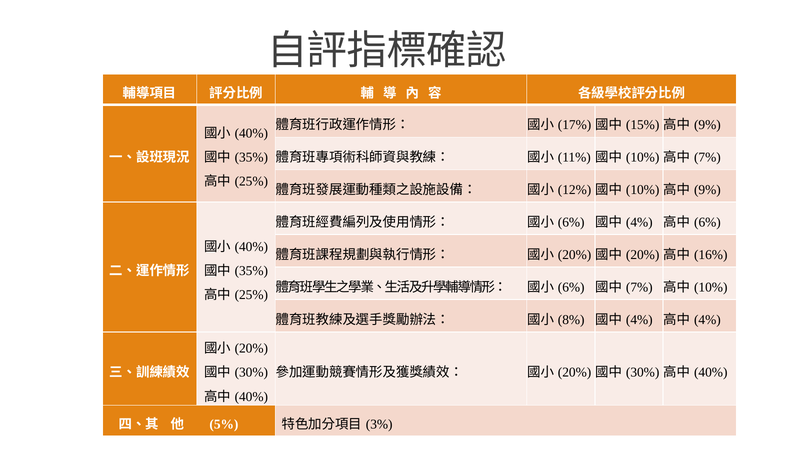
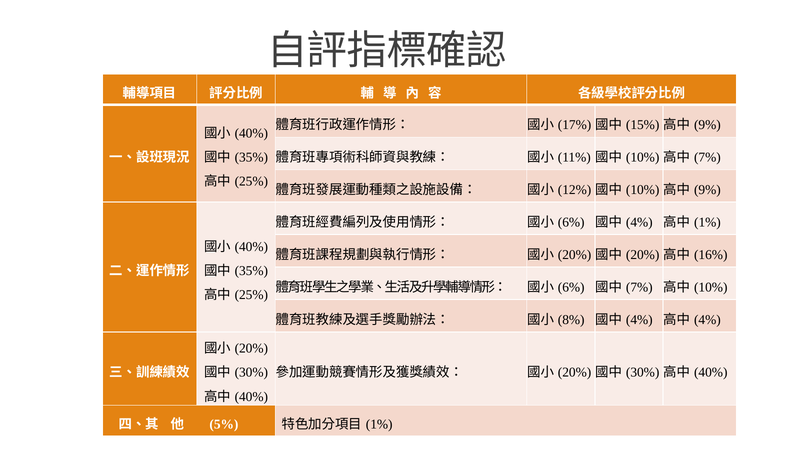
6%: 6% -> 1% (707, 222)
3%: 3% -> 1% (379, 424)
